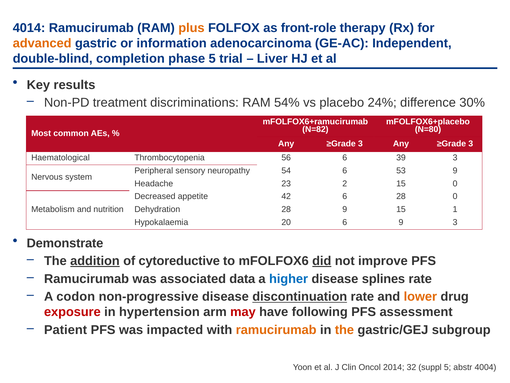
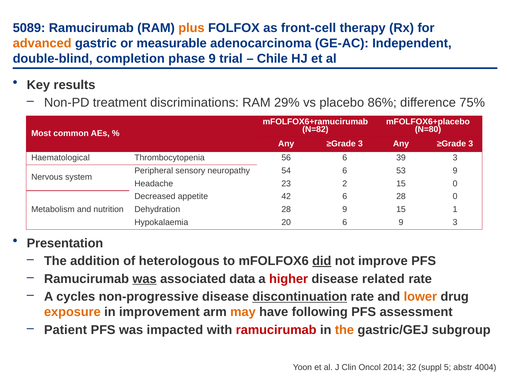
4014: 4014 -> 5089 (29, 28)
front-role: front-role -> front-cell (309, 28)
information: information -> measurable (172, 43)
phase 5: 5 -> 9 (212, 58)
Liver: Liver -> Chile (272, 58)
54%: 54% -> 29% (287, 103)
24%: 24% -> 86% (382, 103)
30%: 30% -> 75% (472, 103)
Demonstrate: Demonstrate -> Presentation (65, 243)
addition underline: present -> none (95, 261)
cytoreductive: cytoreductive -> heterologous (179, 261)
was underline: none -> present (145, 279)
higher colour: blue -> red (289, 279)
splines: splines -> related (383, 279)
codon: codon -> cycles (76, 296)
exposure colour: red -> orange (72, 312)
hypertension: hypertension -> improvement (159, 312)
may colour: red -> orange (243, 312)
ramucirumab colour: orange -> red (276, 330)
